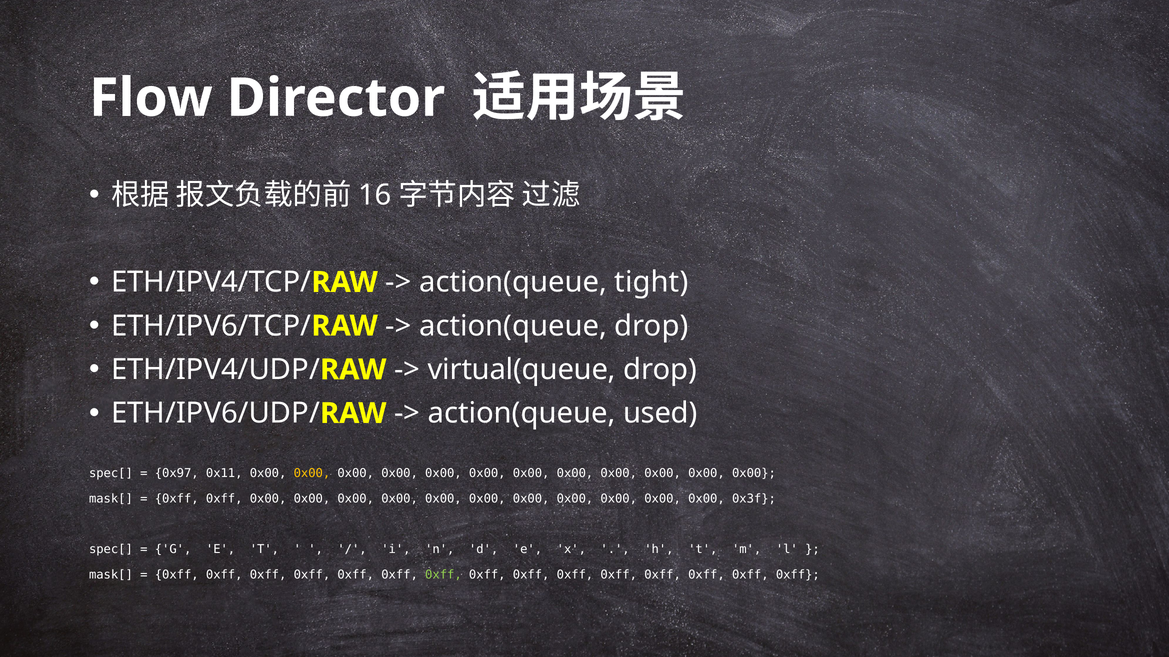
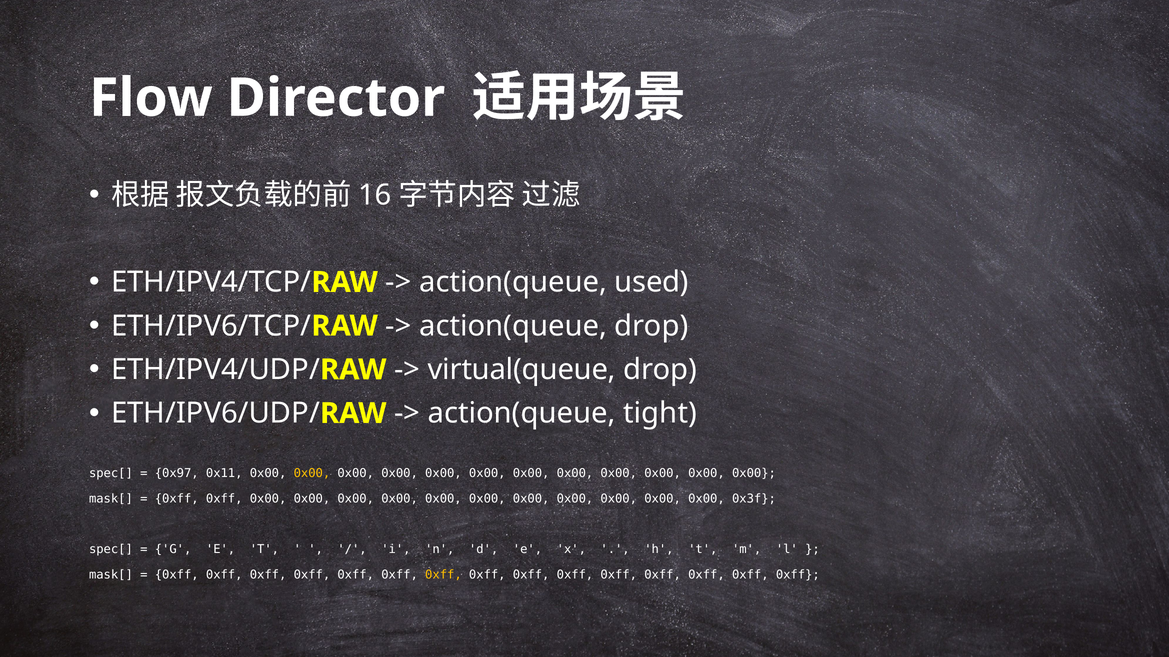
tight: tight -> used (652, 283)
used: used -> tight (660, 414)
0xff colour: light green -> yellow (443, 575)
